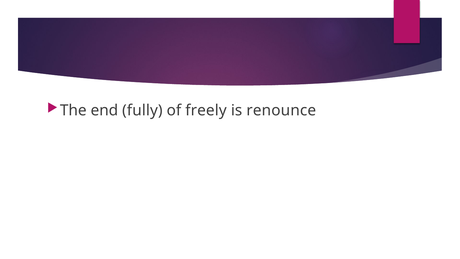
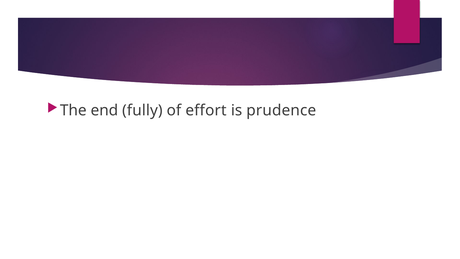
freely: freely -> effort (206, 110)
renounce: renounce -> prudence (281, 110)
